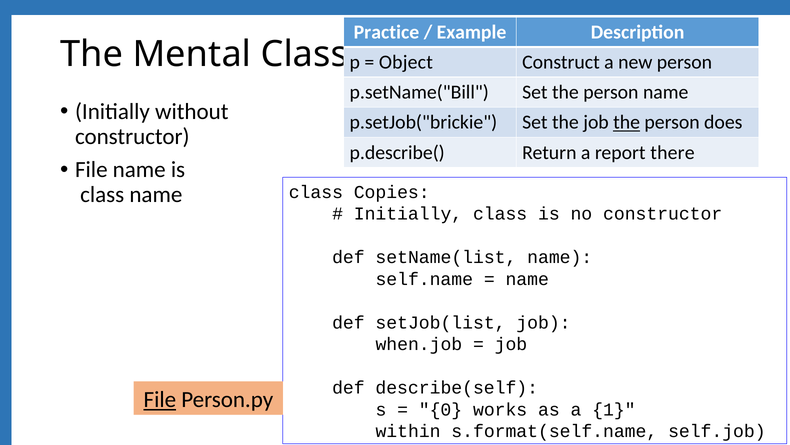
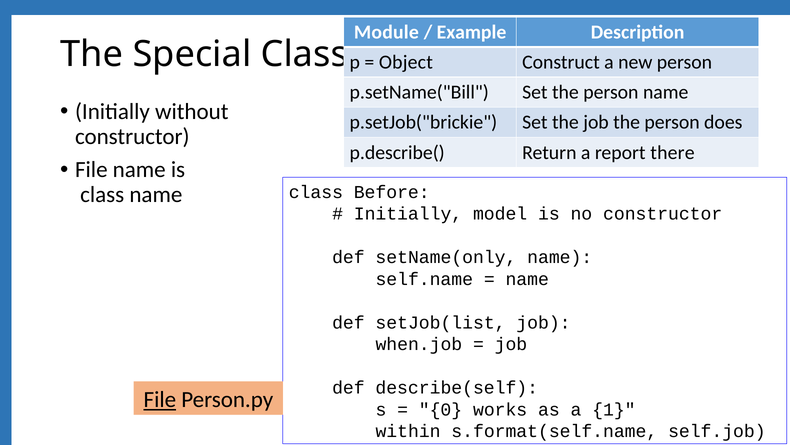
Practice: Practice -> Module (386, 32)
Mental: Mental -> Special (192, 54)
the underline: present -> none (627, 122)
Copies: Copies -> Before (392, 192)
Initially class: class -> model (500, 214)
setName(list: setName(list -> setName(only (446, 257)
